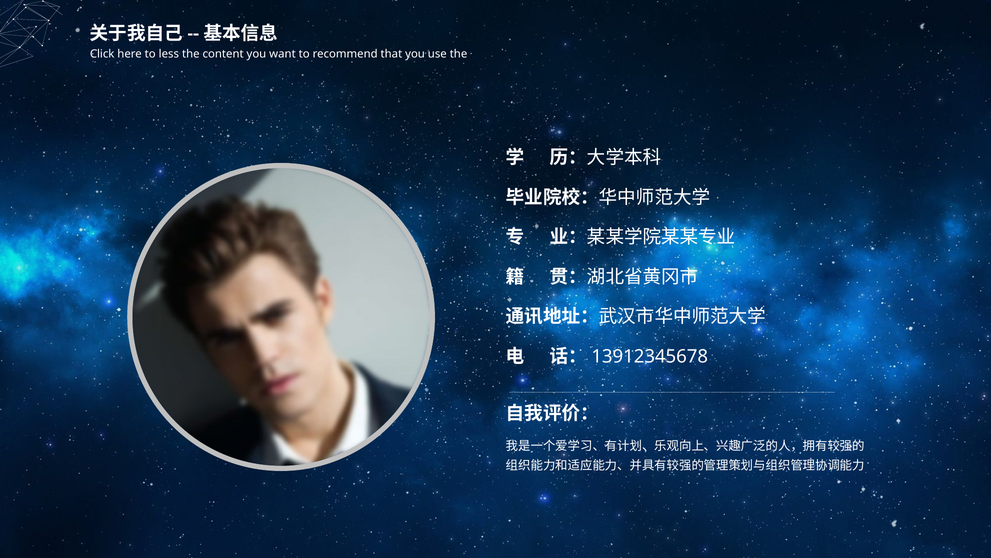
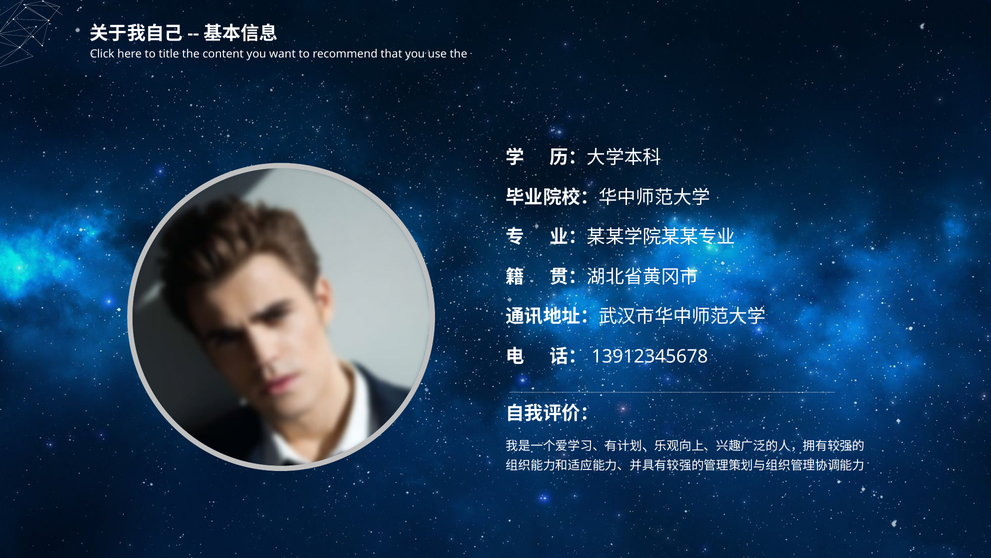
less: less -> title (169, 54)
